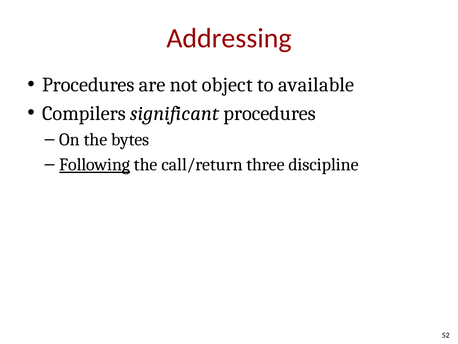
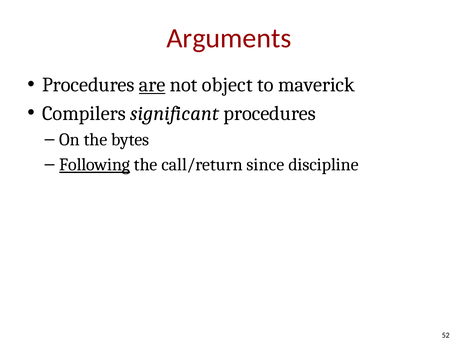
Addressing: Addressing -> Arguments (229, 38)
are underline: none -> present (152, 85)
available: available -> maverick (316, 85)
three: three -> since (265, 164)
